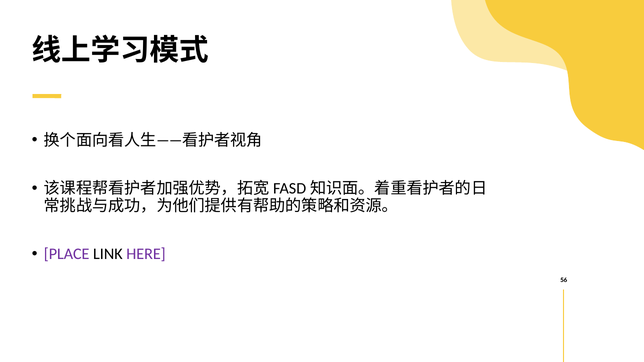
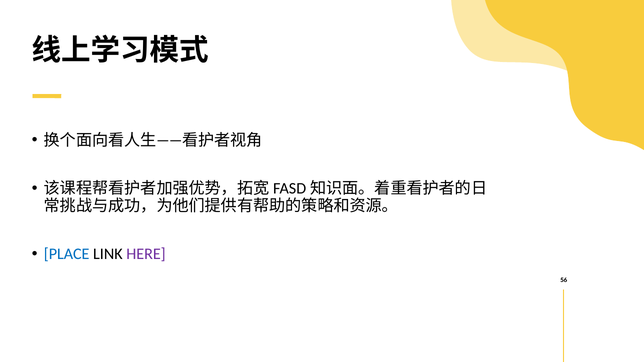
PLACE colour: purple -> blue (67, 254)
